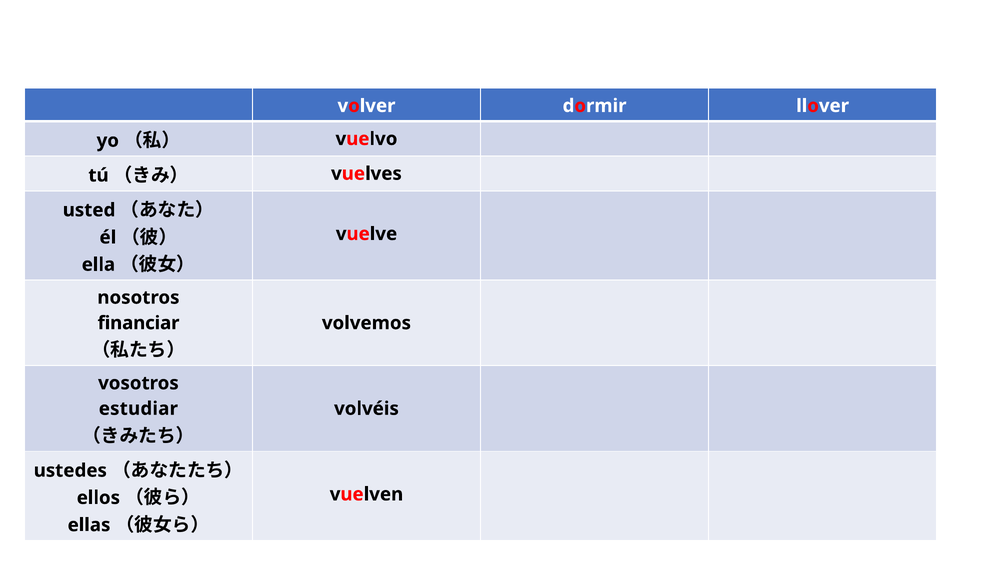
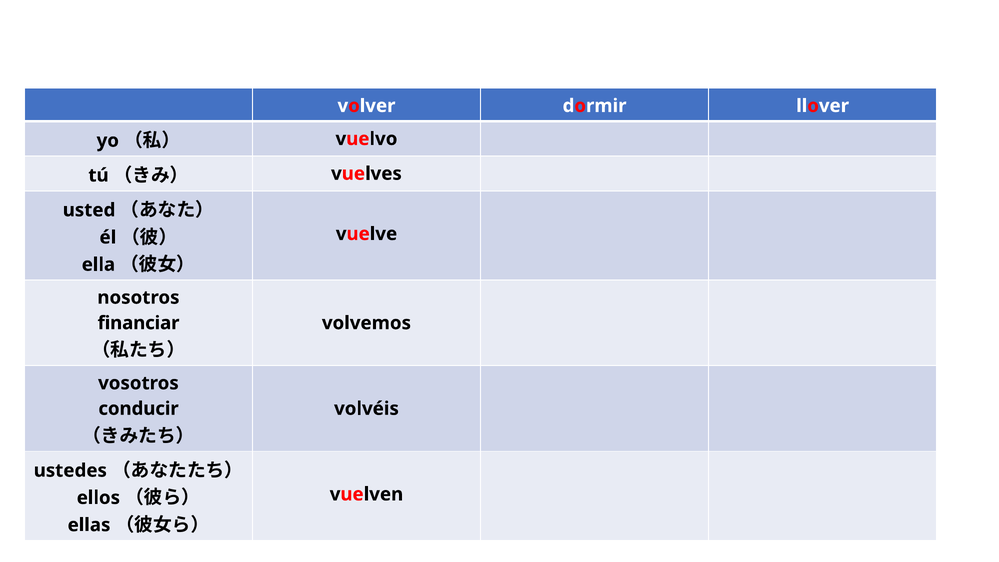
estudiar: estudiar -> conducir (139, 409)
